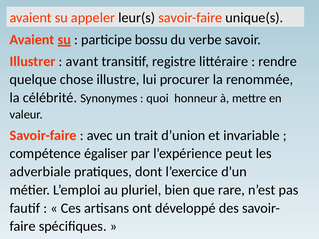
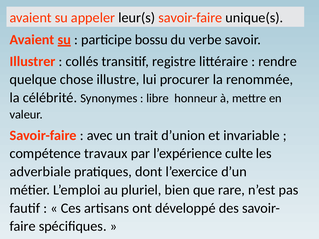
avant: avant -> collés (82, 61)
quoi: quoi -> libre (158, 98)
égaliser: égaliser -> travaux (106, 154)
peut: peut -> culte (239, 154)
